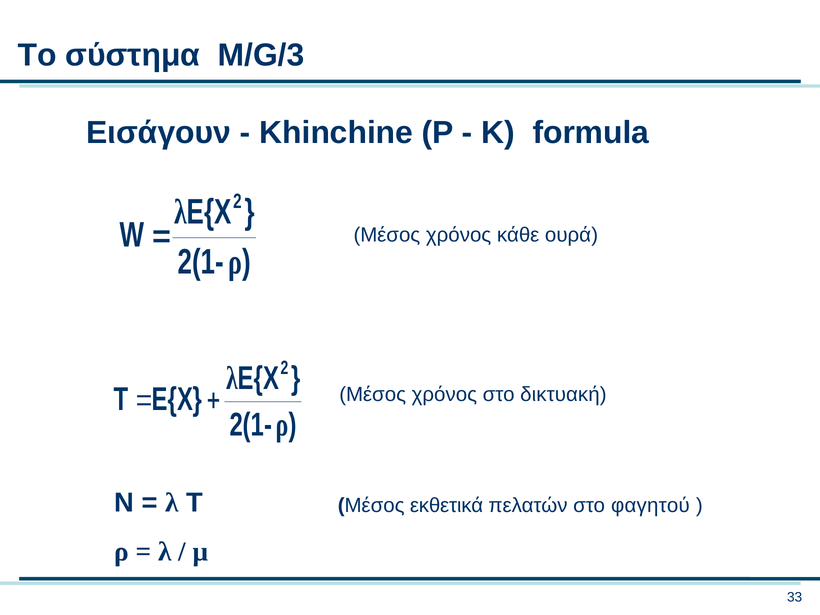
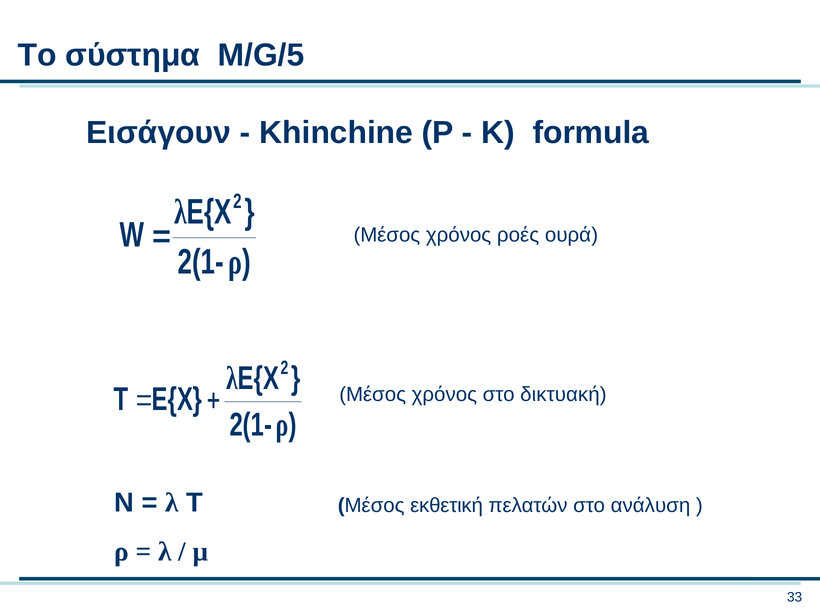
M/G/3: M/G/3 -> M/G/5 (261, 55)
κάθε: κάθε -> ροές (518, 235)
εκθετικά: εκθετικά -> εκθετική (447, 505)
φαγητού: φαγητού -> ανάλυση (650, 505)
